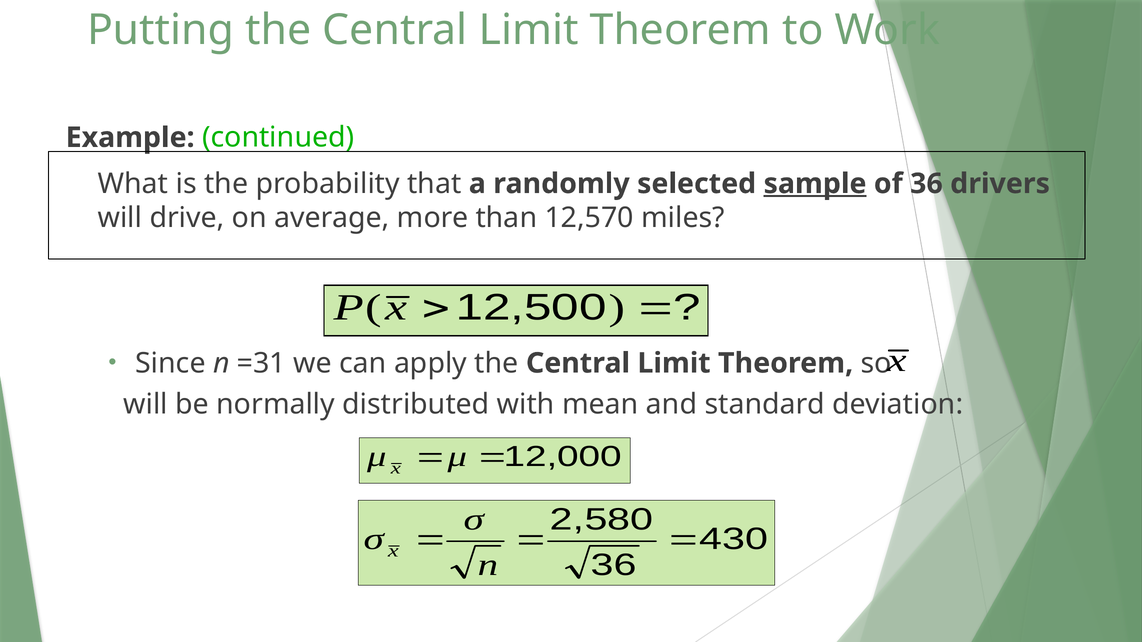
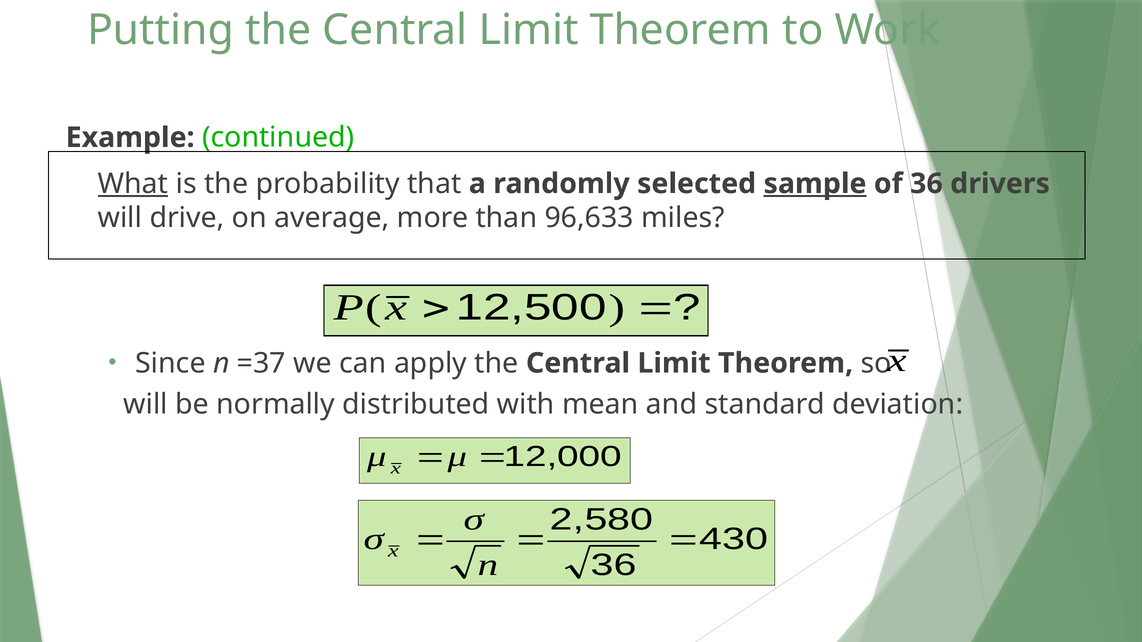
What underline: none -> present (133, 184)
12,570: 12,570 -> 96,633 (589, 218)
=31: =31 -> =37 (261, 363)
